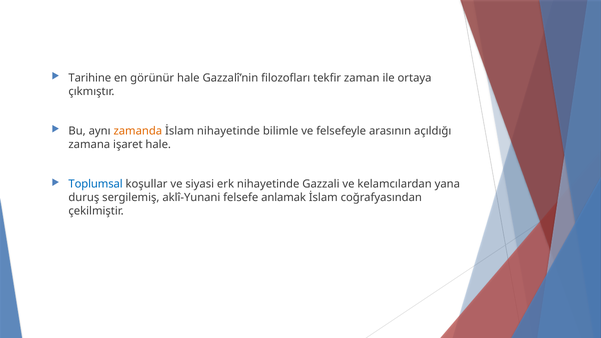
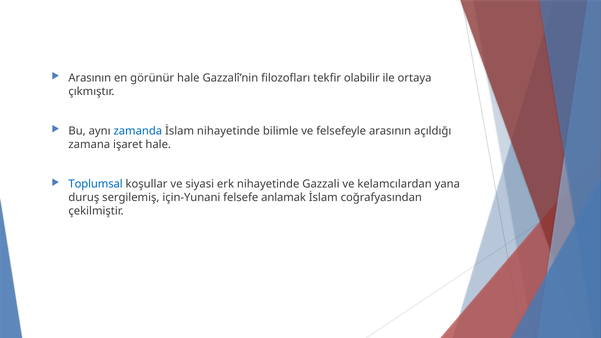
Tarihine: Tarihine -> Arasının (90, 78)
zaman: zaman -> olabilir (362, 78)
zamanda colour: orange -> blue (138, 131)
aklî-Yunani: aklî-Yunani -> için-Yunani (191, 198)
